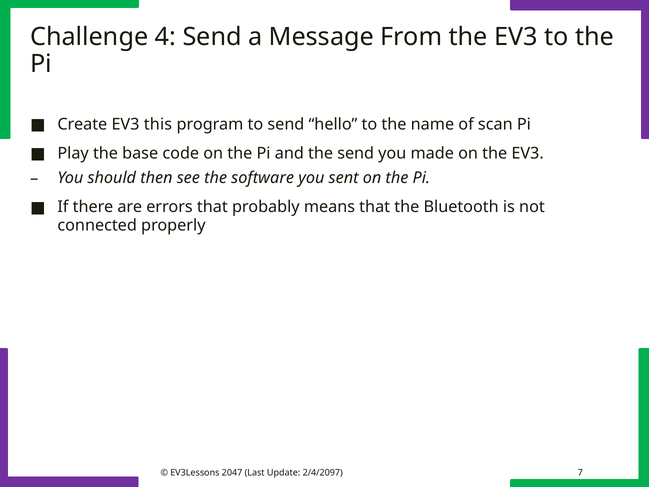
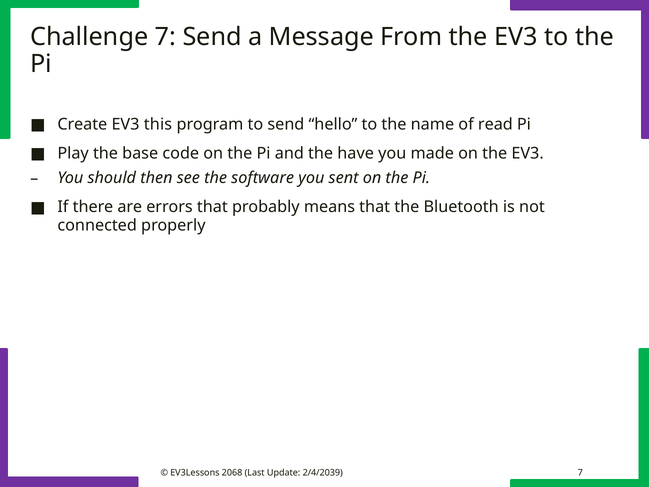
Challenge 4: 4 -> 7 (165, 37)
scan: scan -> read (495, 124)
the send: send -> have (356, 153)
2047: 2047 -> 2068 (232, 472)
2/4/2097: 2/4/2097 -> 2/4/2039 (323, 472)
